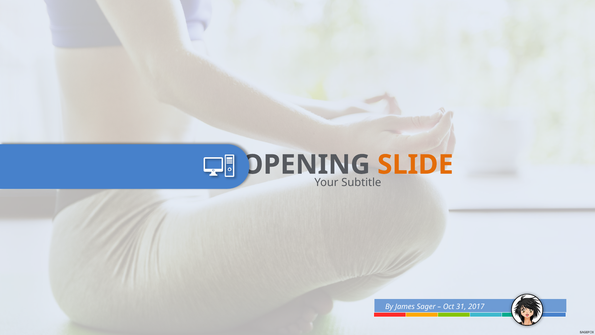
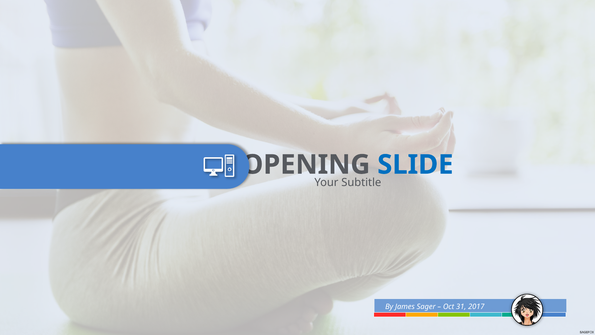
SLIDE colour: orange -> blue (415, 165)
